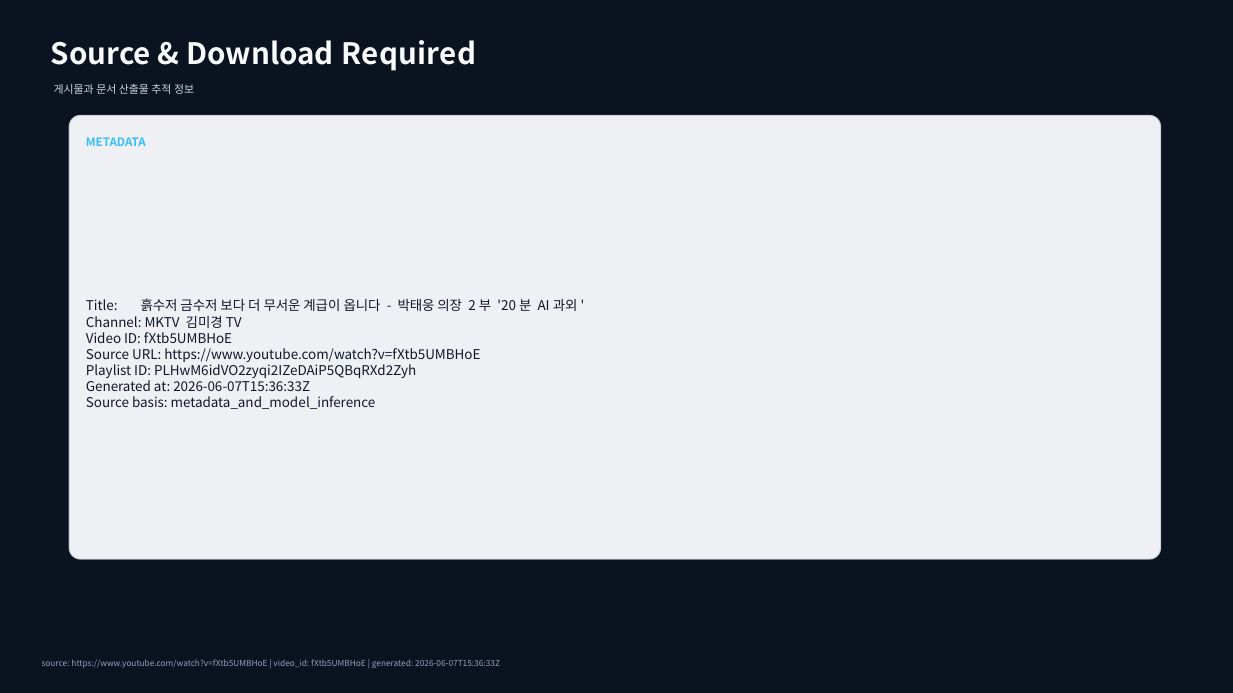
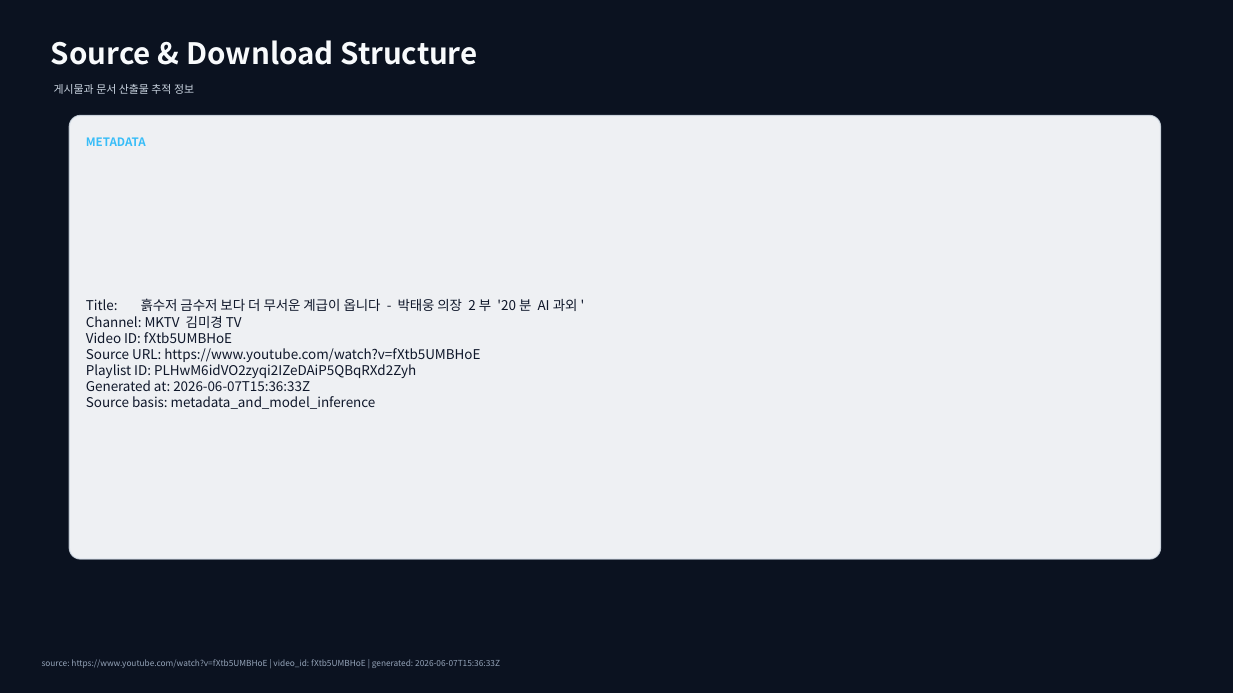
Required: Required -> Structure (409, 55)
